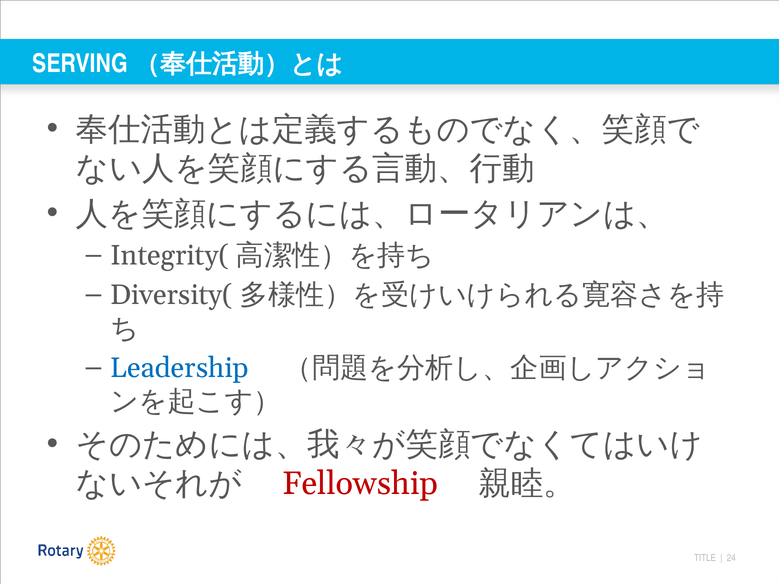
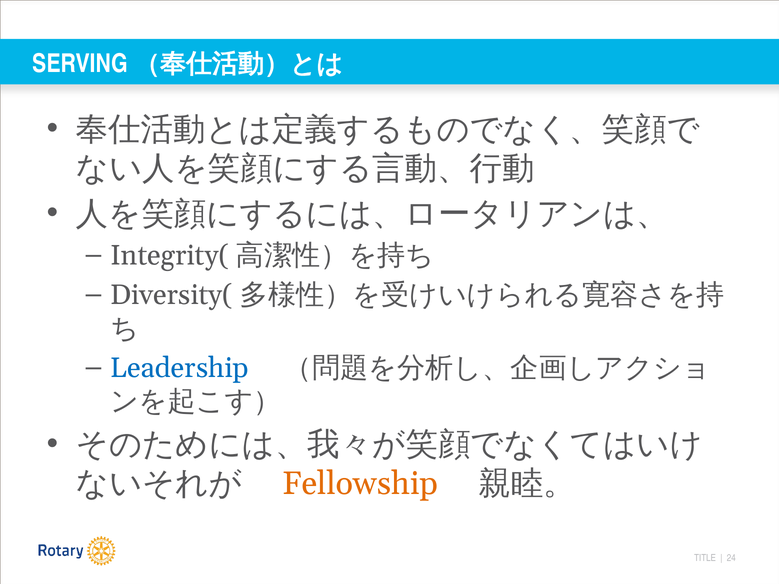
Fellowship colour: red -> orange (360, 484)
